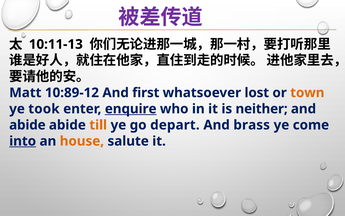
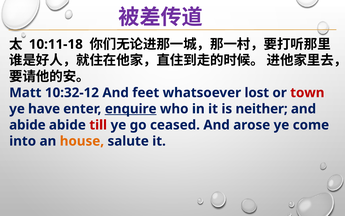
10:11-13: 10:11-13 -> 10:11-18 (56, 44)
10:89-12: 10:89-12 -> 10:32-12 (72, 93)
first: first -> feet (146, 93)
town colour: orange -> red (307, 93)
took: took -> have (44, 109)
till colour: orange -> red (98, 125)
depart: depart -> ceased (175, 125)
brass: brass -> arose (252, 125)
into underline: present -> none (23, 141)
